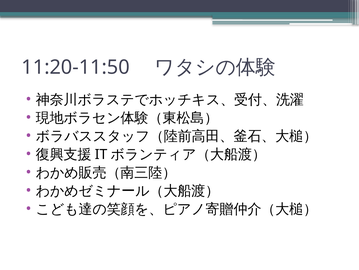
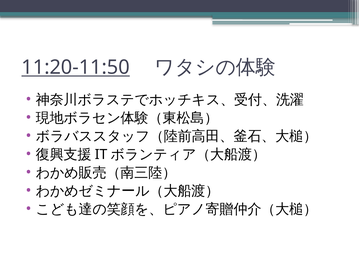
11:20-11:50 underline: none -> present (76, 67)
